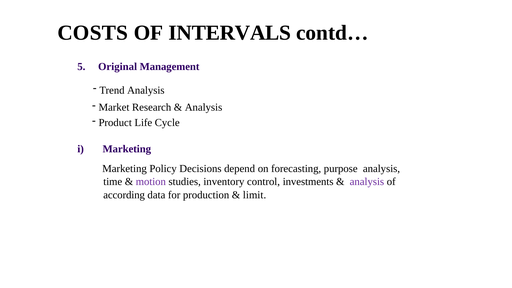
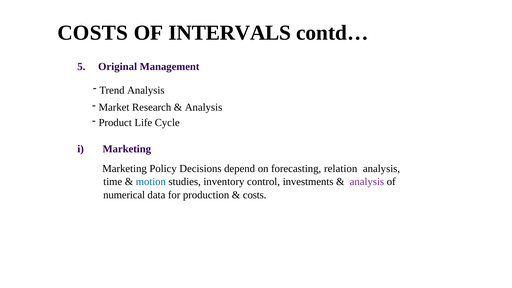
purpose: purpose -> relation (341, 169)
motion colour: purple -> blue (151, 182)
according: according -> numerical (124, 195)
limit: limit -> costs (255, 195)
